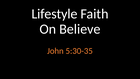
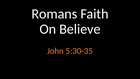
Lifestyle: Lifestyle -> Romans (54, 14)
